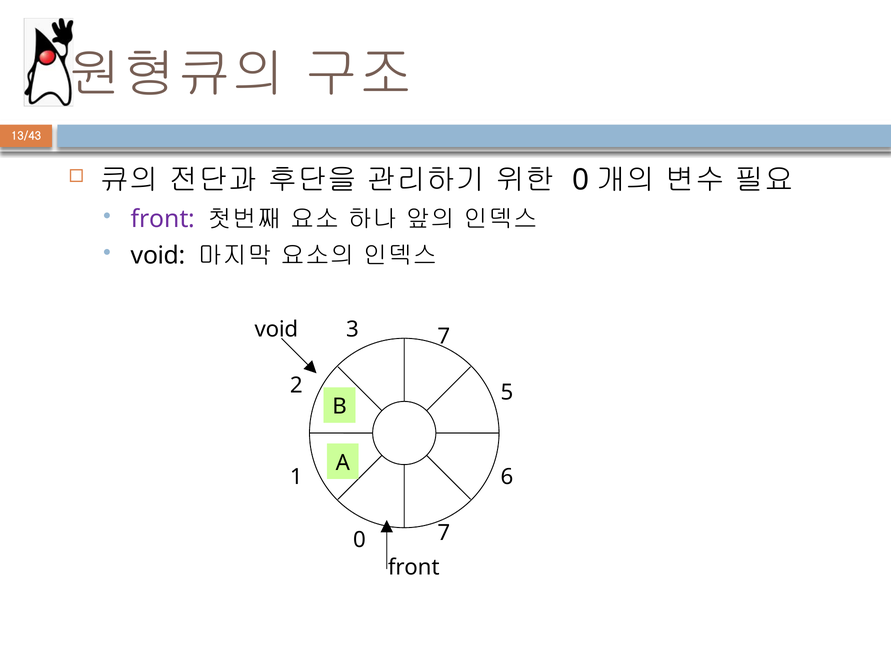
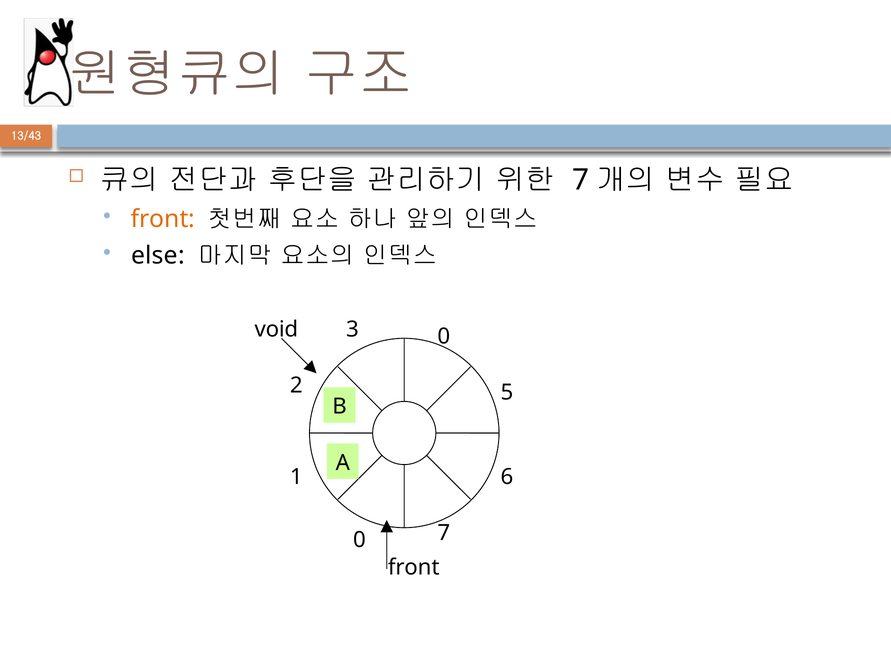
0: 0 -> 7 (581, 180)
front colour: purple -> orange (163, 219)
void: void -> else (158, 256)
3 7: 7 -> 0 (444, 337)
